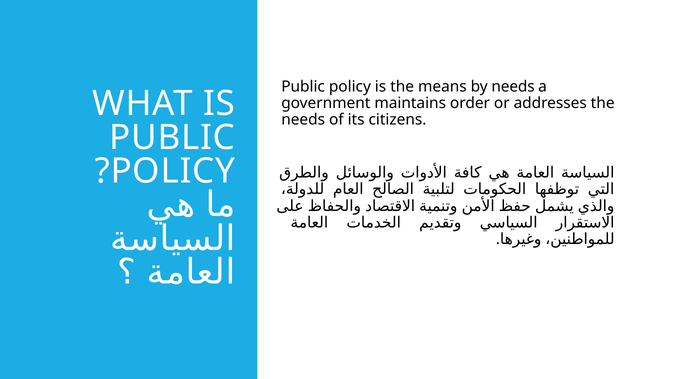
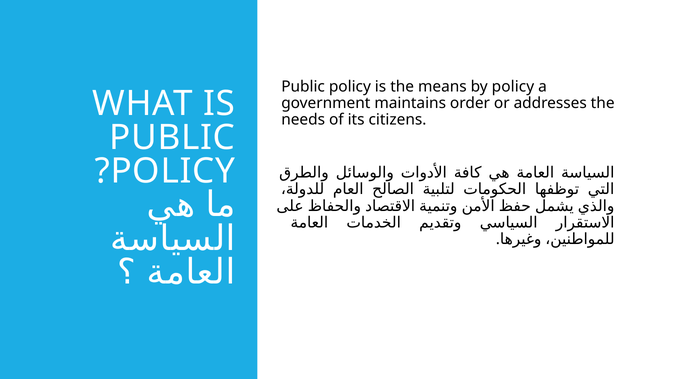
by needs: needs -> policy (513, 86)
